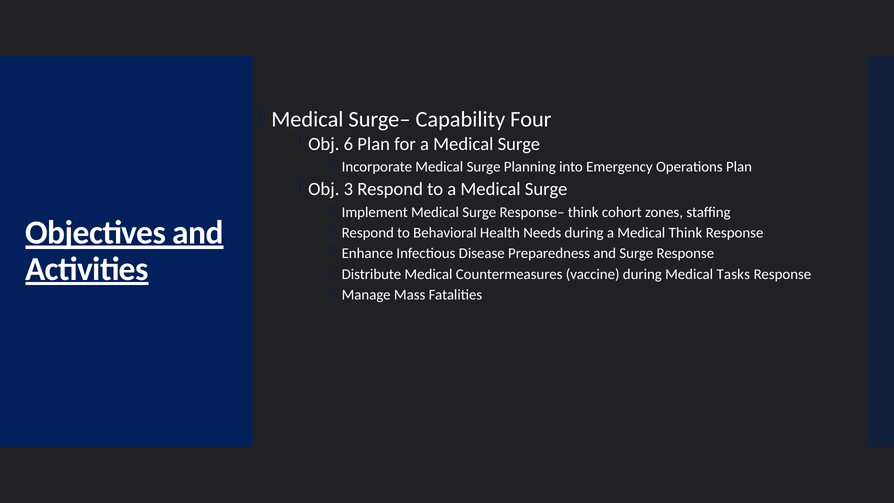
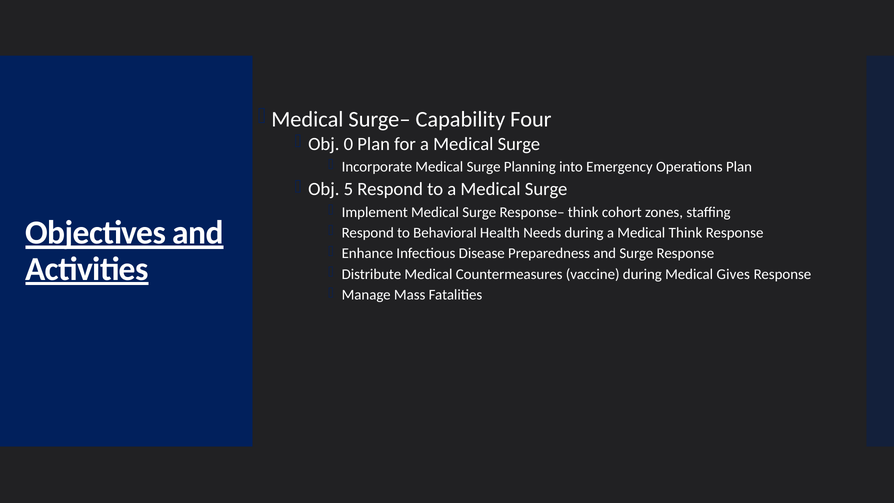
6: 6 -> 0 (348, 144)
3: 3 -> 5 (348, 189)
Tasks: Tasks -> Gives (733, 274)
